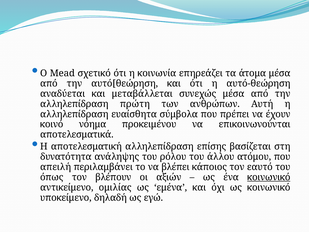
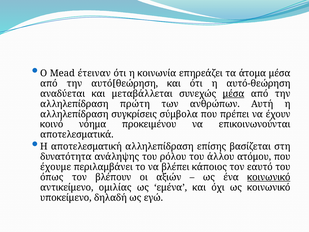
σχετικό: σχετικό -> έτειναν (94, 73)
μέσα underline: none -> present (234, 94)
ευαίσθητα: ευαίσθητα -> συγκρίσεις (134, 114)
απειλή: απειλή -> έχουμε (56, 167)
